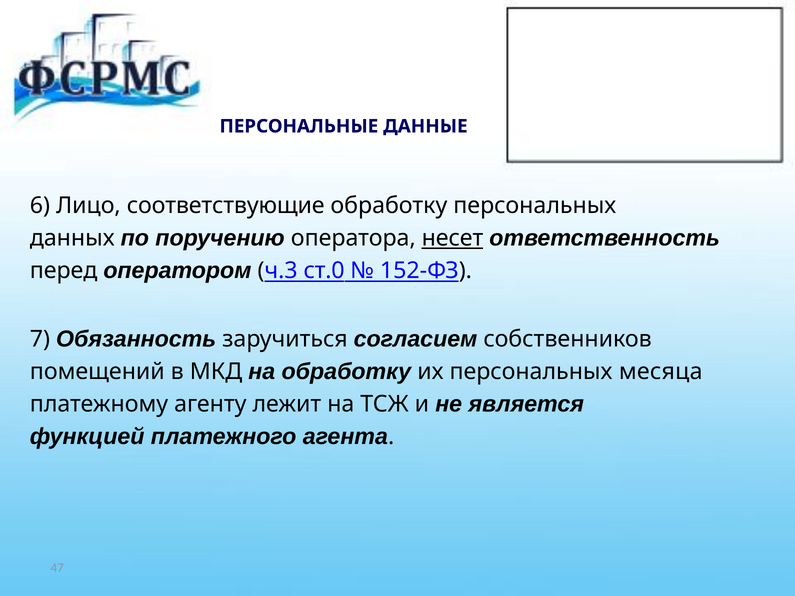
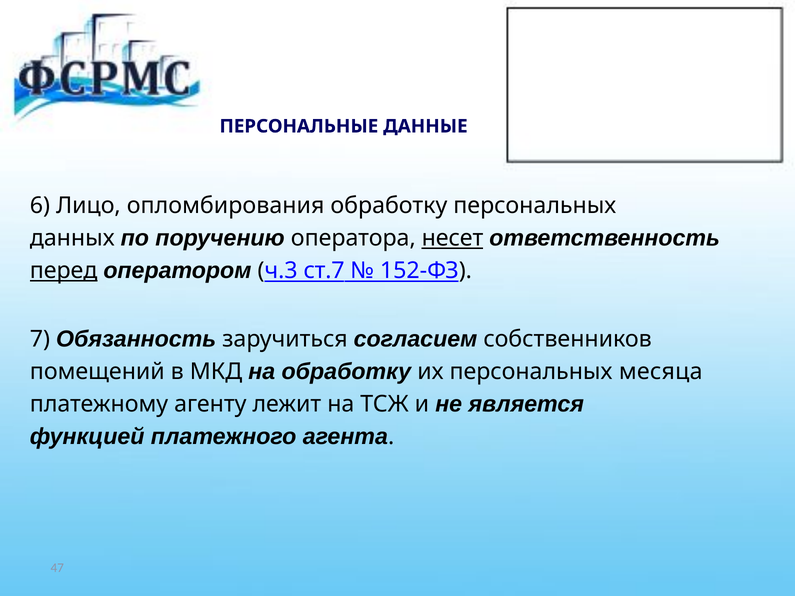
соответствующие: соответствующие -> опломбирования (226, 206)
перед underline: none -> present (64, 271)
ст.0: ст.0 -> ст.7 (324, 271)
